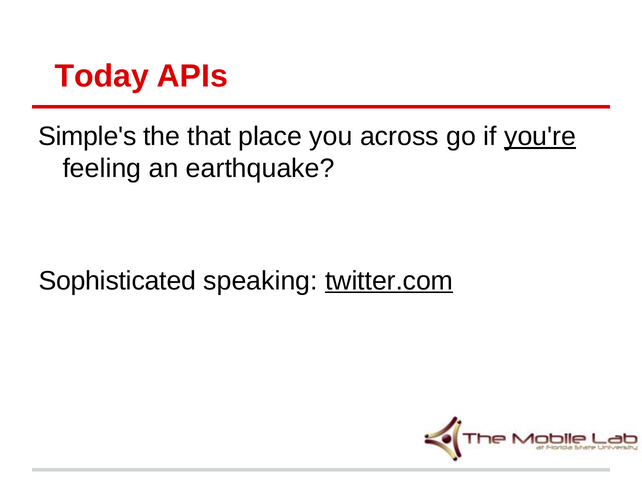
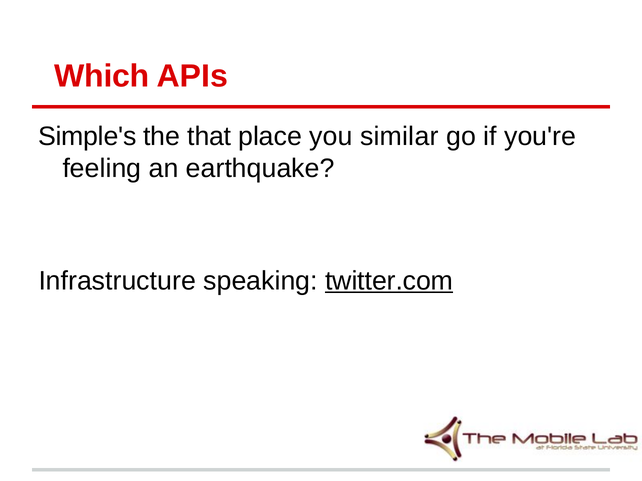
Today: Today -> Which (102, 76)
across: across -> similar (399, 137)
you're underline: present -> none (540, 137)
Sophisticated: Sophisticated -> Infrastructure (117, 281)
